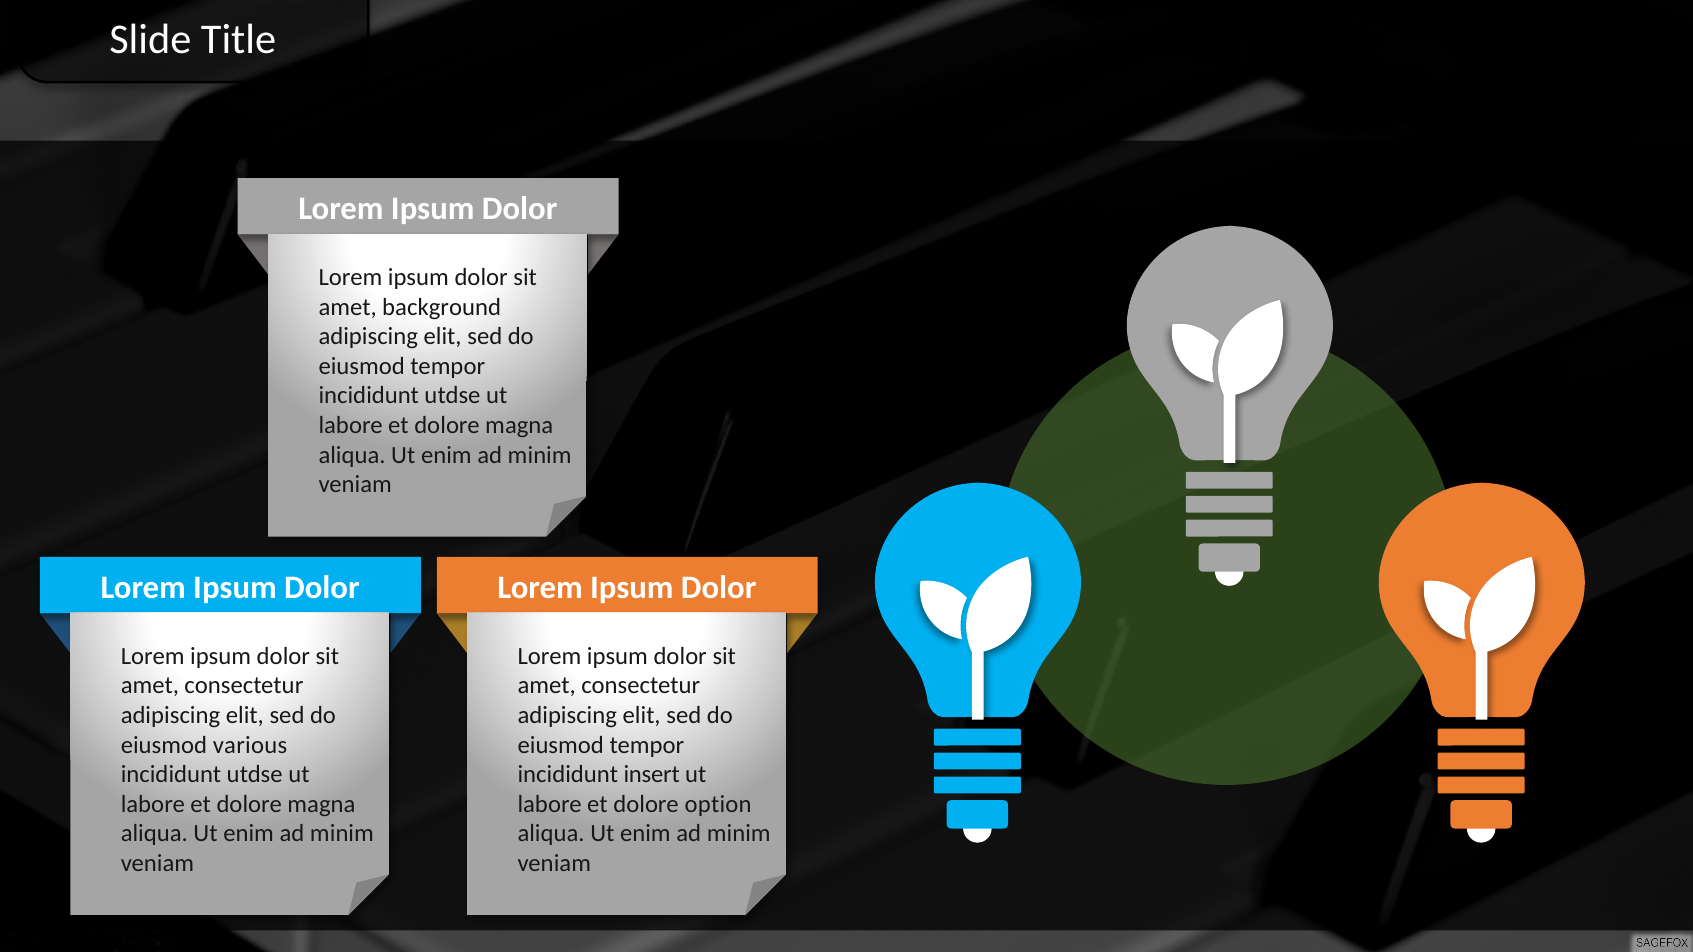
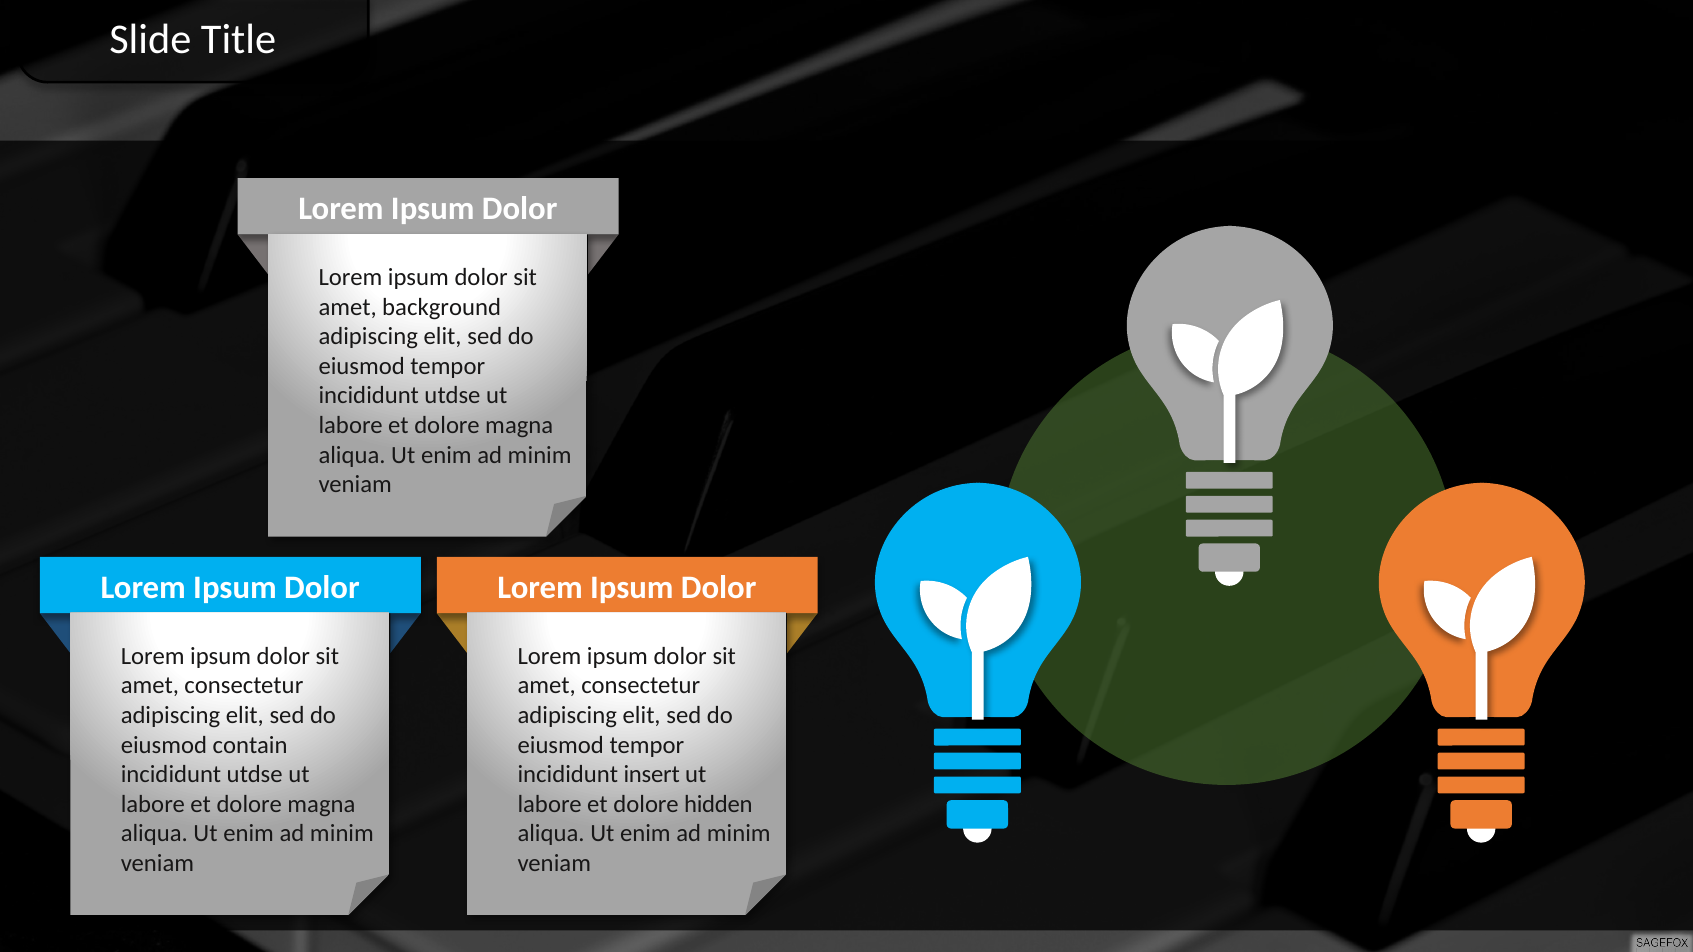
various: various -> contain (250, 745)
option: option -> hidden (718, 804)
